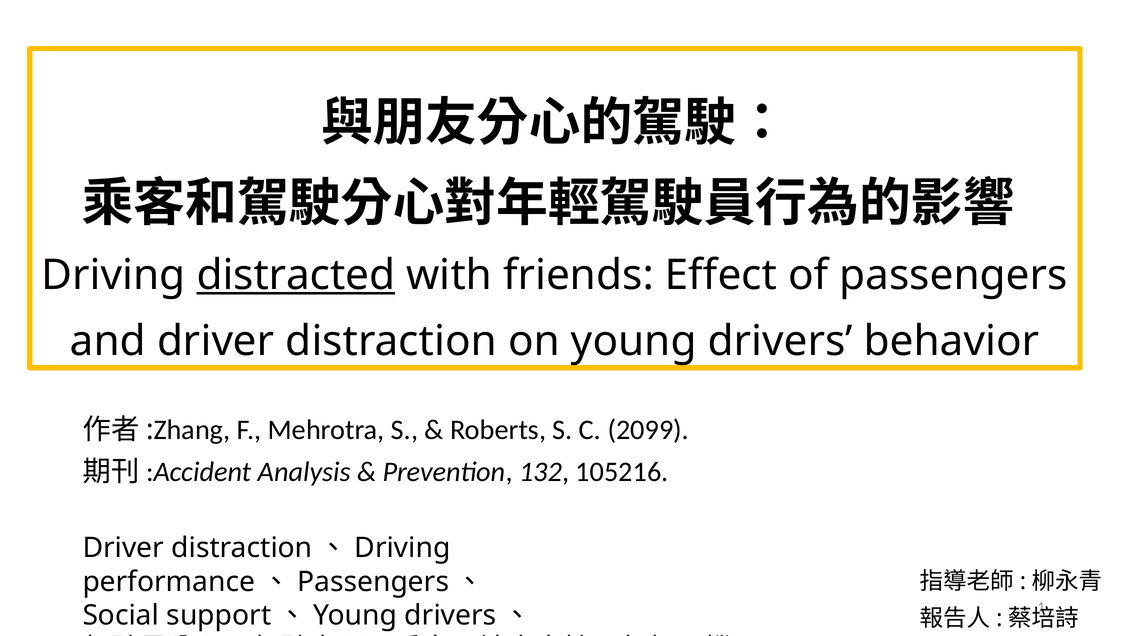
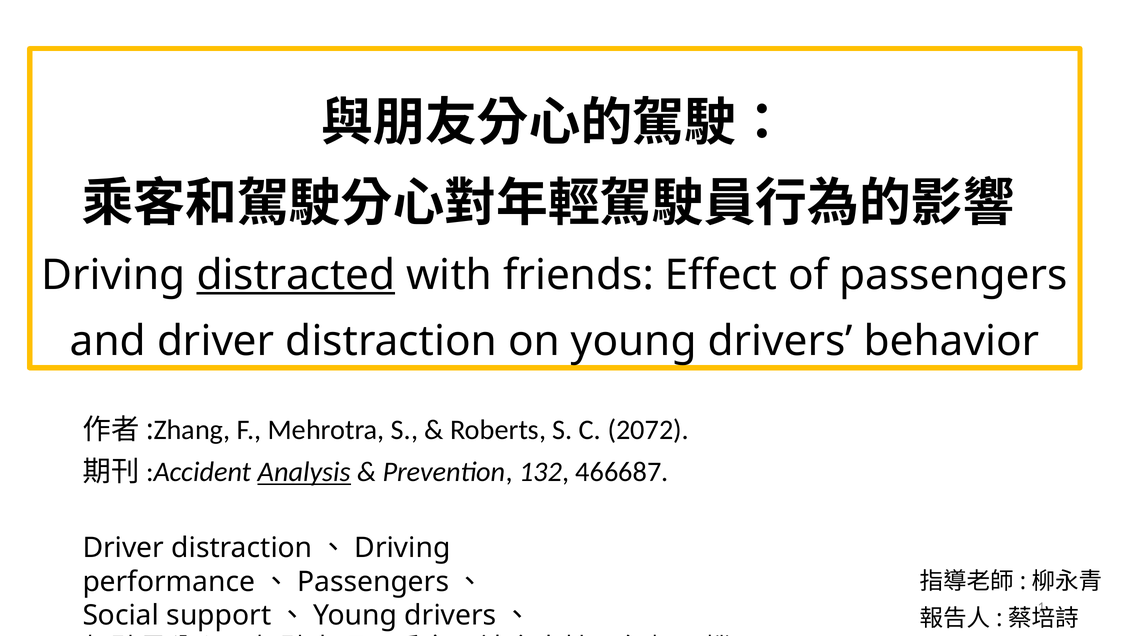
2099: 2099 -> 2072 (648, 430)
Analysis underline: none -> present (304, 472)
105216: 105216 -> 466687 (622, 472)
